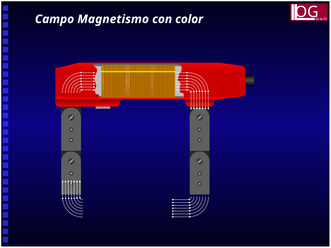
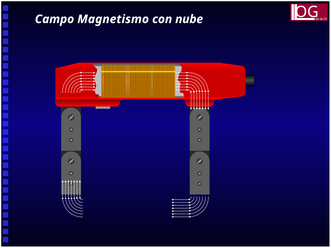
color: color -> nube (189, 19)
